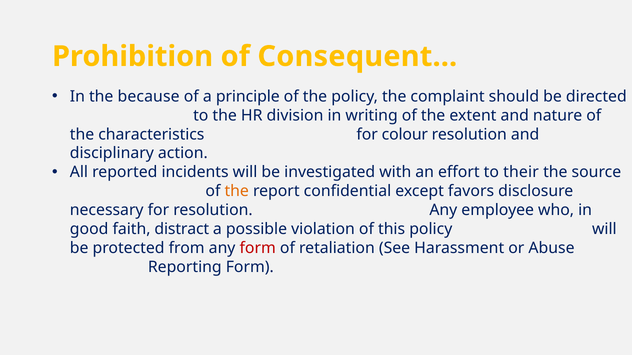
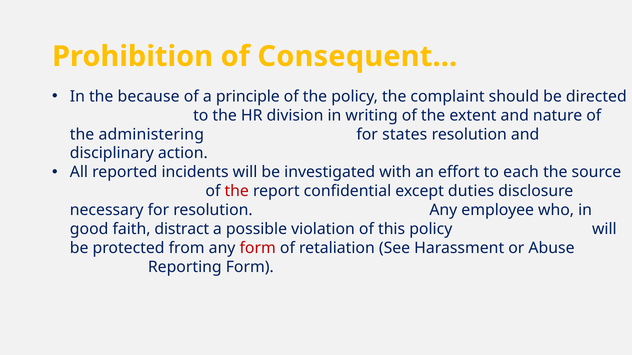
characteristics: characteristics -> administering (151, 135)
colour: colour -> states (405, 135)
their: their -> each (521, 172)
the colour: orange -> red (237, 191)
favors: favors -> duties (471, 191)
